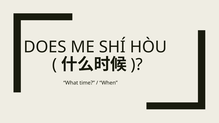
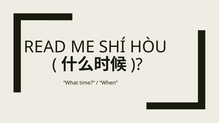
DOES: DOES -> READ (45, 47)
